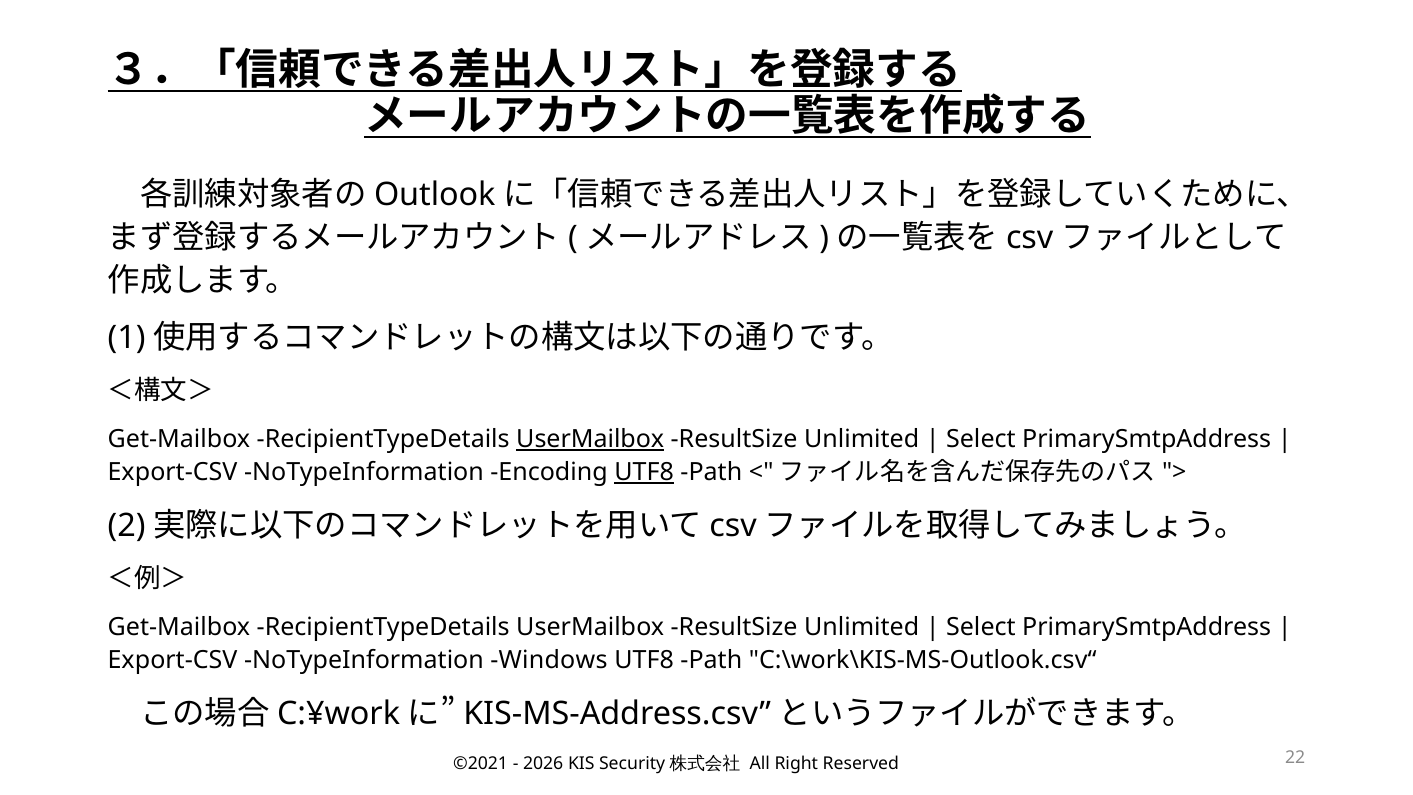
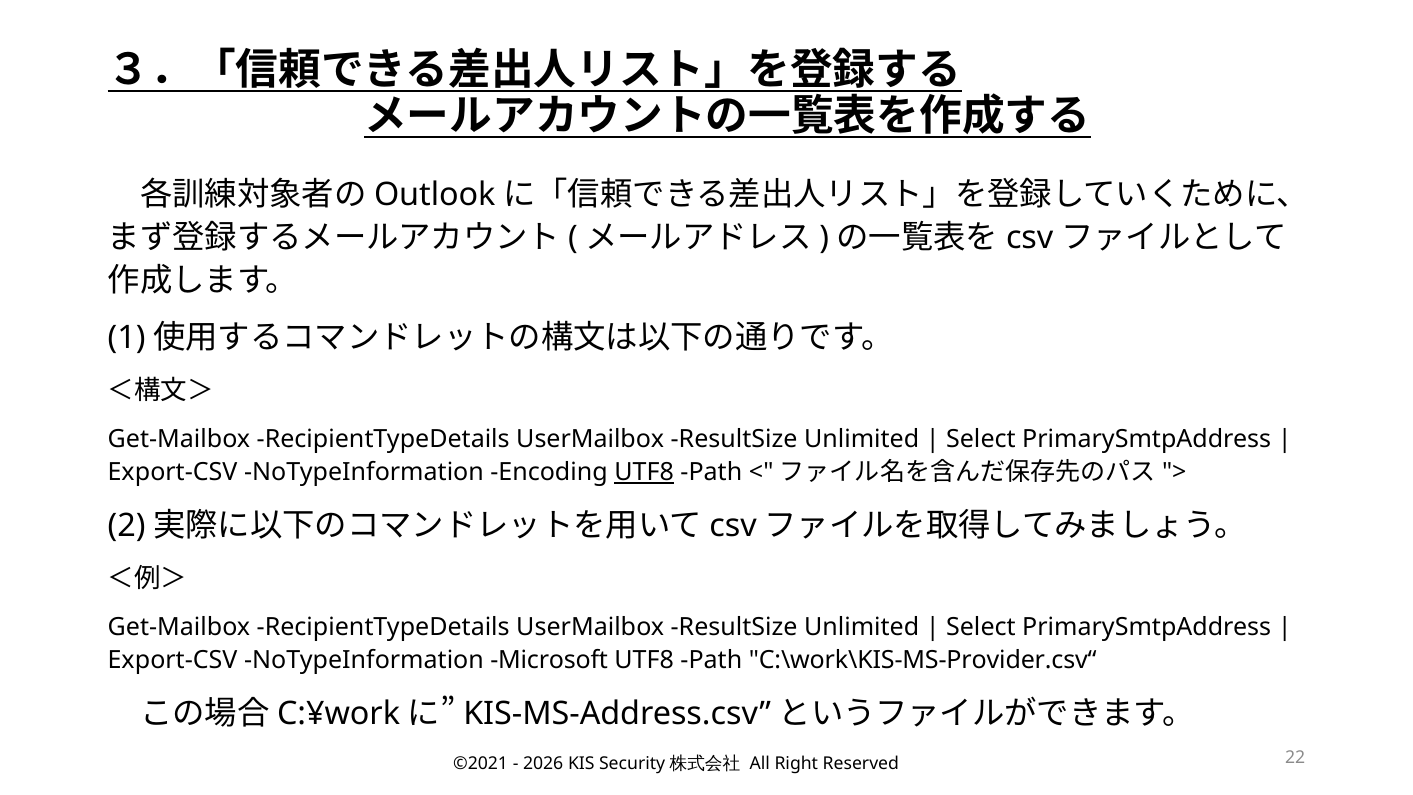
UserMailbox underline: present -> none (590, 439)
Windows: Windows -> Microsoft (549, 660)
C:\work\KIS-MS-Outlook.csv“: C:\work\KIS-MS-Outlook.csv“ -> C:\work\KIS-MS-Provider.csv“ (923, 660)
